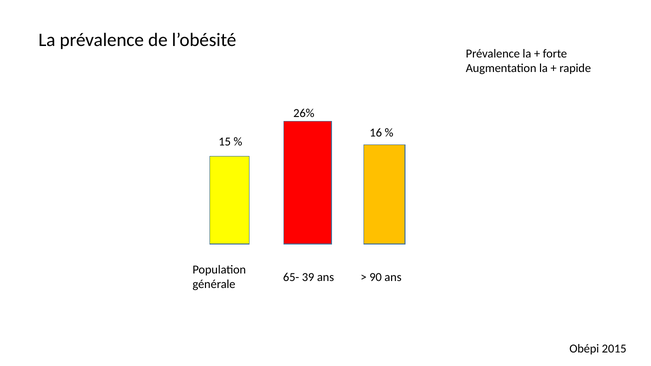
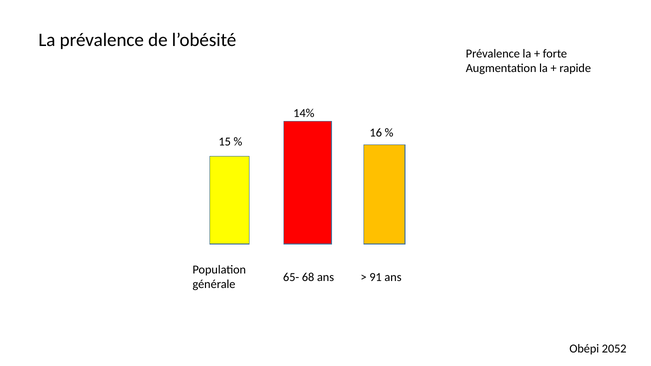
26%: 26% -> 14% (304, 113)
39: 39 -> 68 (308, 277)
90: 90 -> 91 (376, 277)
2015: 2015 -> 2052 (614, 349)
